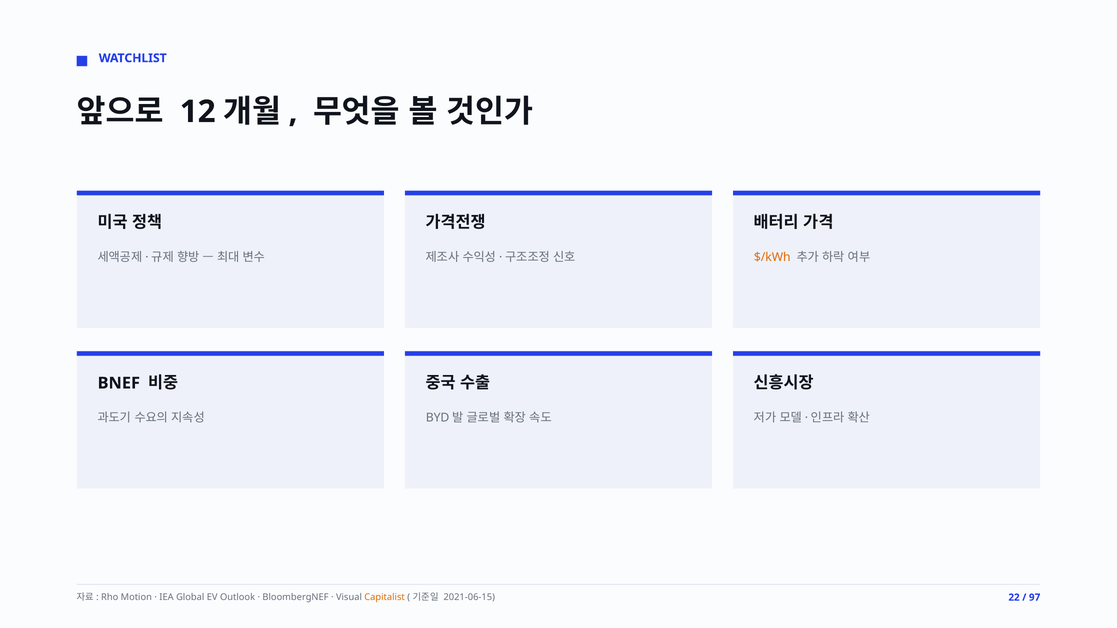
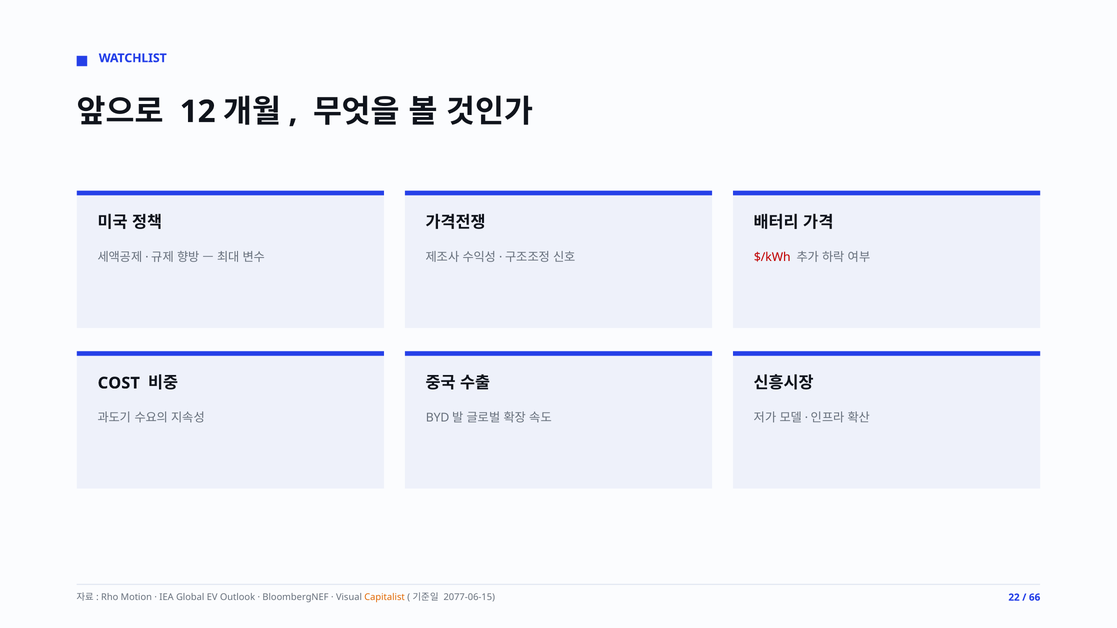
$/kWh colour: orange -> red (772, 257)
BNEF: BNEF -> COST (119, 383)
2021-06-15: 2021-06-15 -> 2077-06-15 (469, 597)
97: 97 -> 66 (1035, 598)
